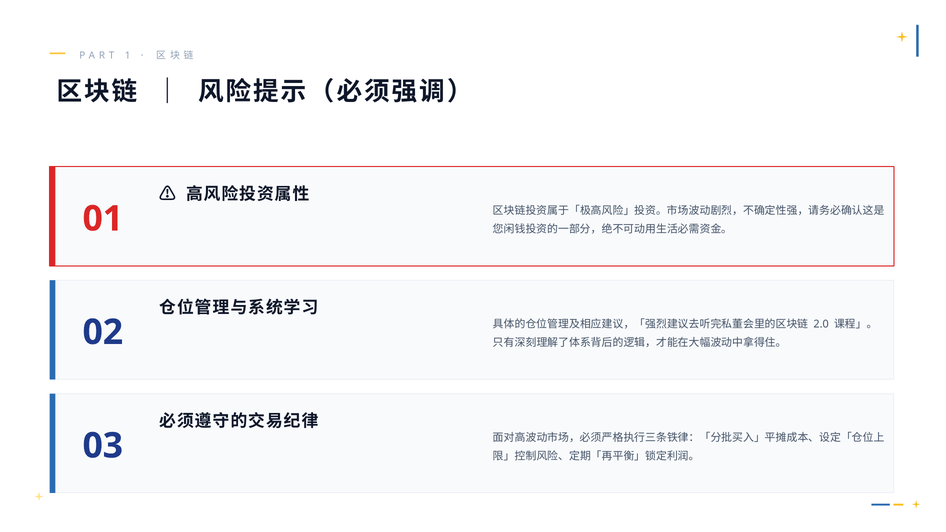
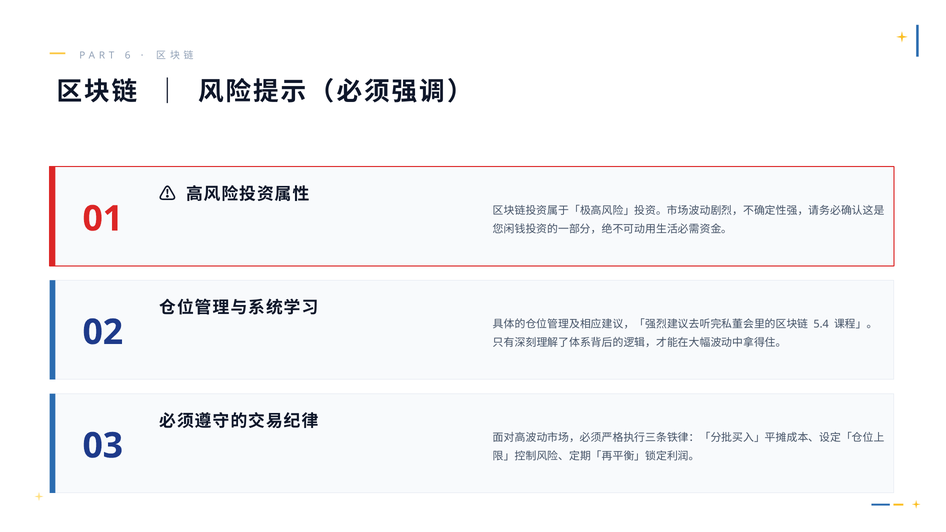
1: 1 -> 6 (128, 55)
2.0: 2.0 -> 5.4 (821, 324)
